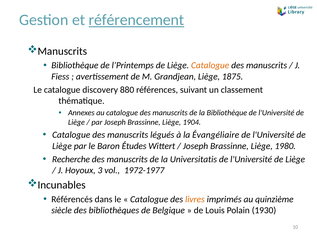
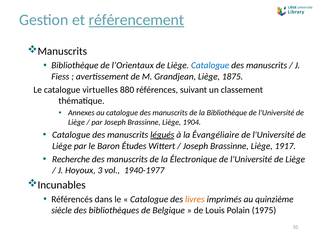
l’Printemps: l’Printemps -> l’Orientaux (133, 65)
Catalogue colour: orange -> blue (210, 65)
discovery: discovery -> virtuelles (100, 90)
légués underline: none -> present (162, 135)
1980: 1980 -> 1917 (285, 146)
Universitatis: Universitatis -> Électronique (193, 159)
1972-1977: 1972-1977 -> 1940-1977 (144, 170)
1930: 1930 -> 1975 (264, 210)
